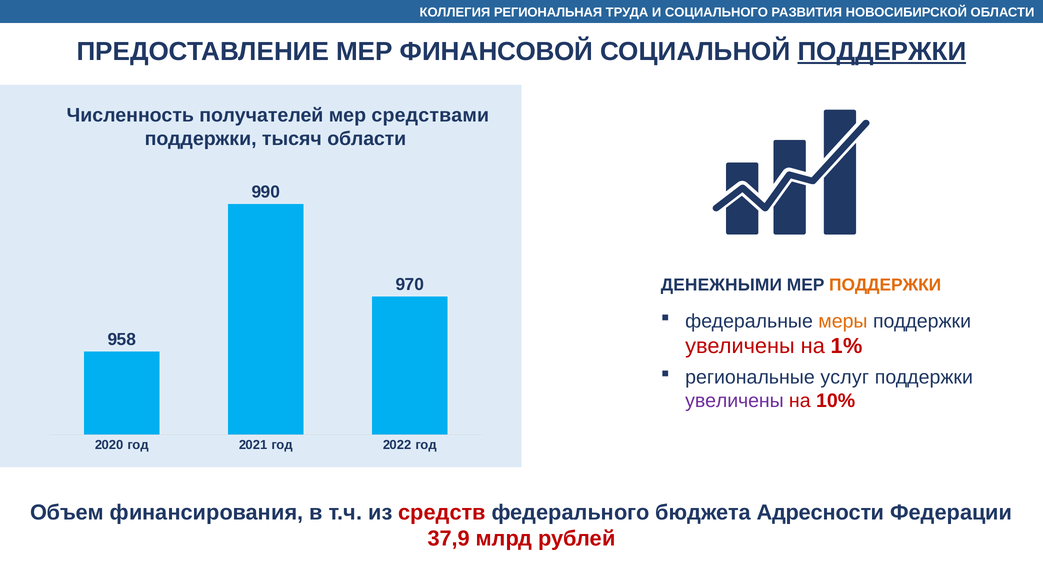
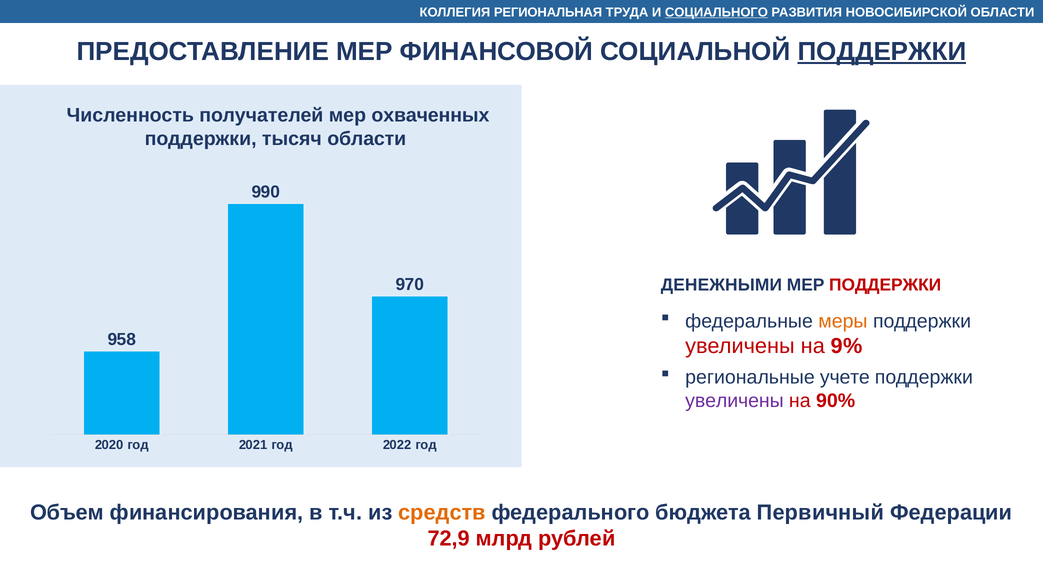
СОЦИАЛЬНОГО underline: none -> present (716, 12)
средствами: средствами -> охваченных (430, 115)
ПОДДЕРЖКИ colour: orange -> red (885, 285)
1%: 1% -> 9% (847, 346)
услуг: услуг -> учете (845, 377)
10%: 10% -> 90% (836, 401)
средств colour: red -> orange (442, 512)
Адресности: Адресности -> Первичный (820, 512)
37,9: 37,9 -> 72,9 (449, 538)
